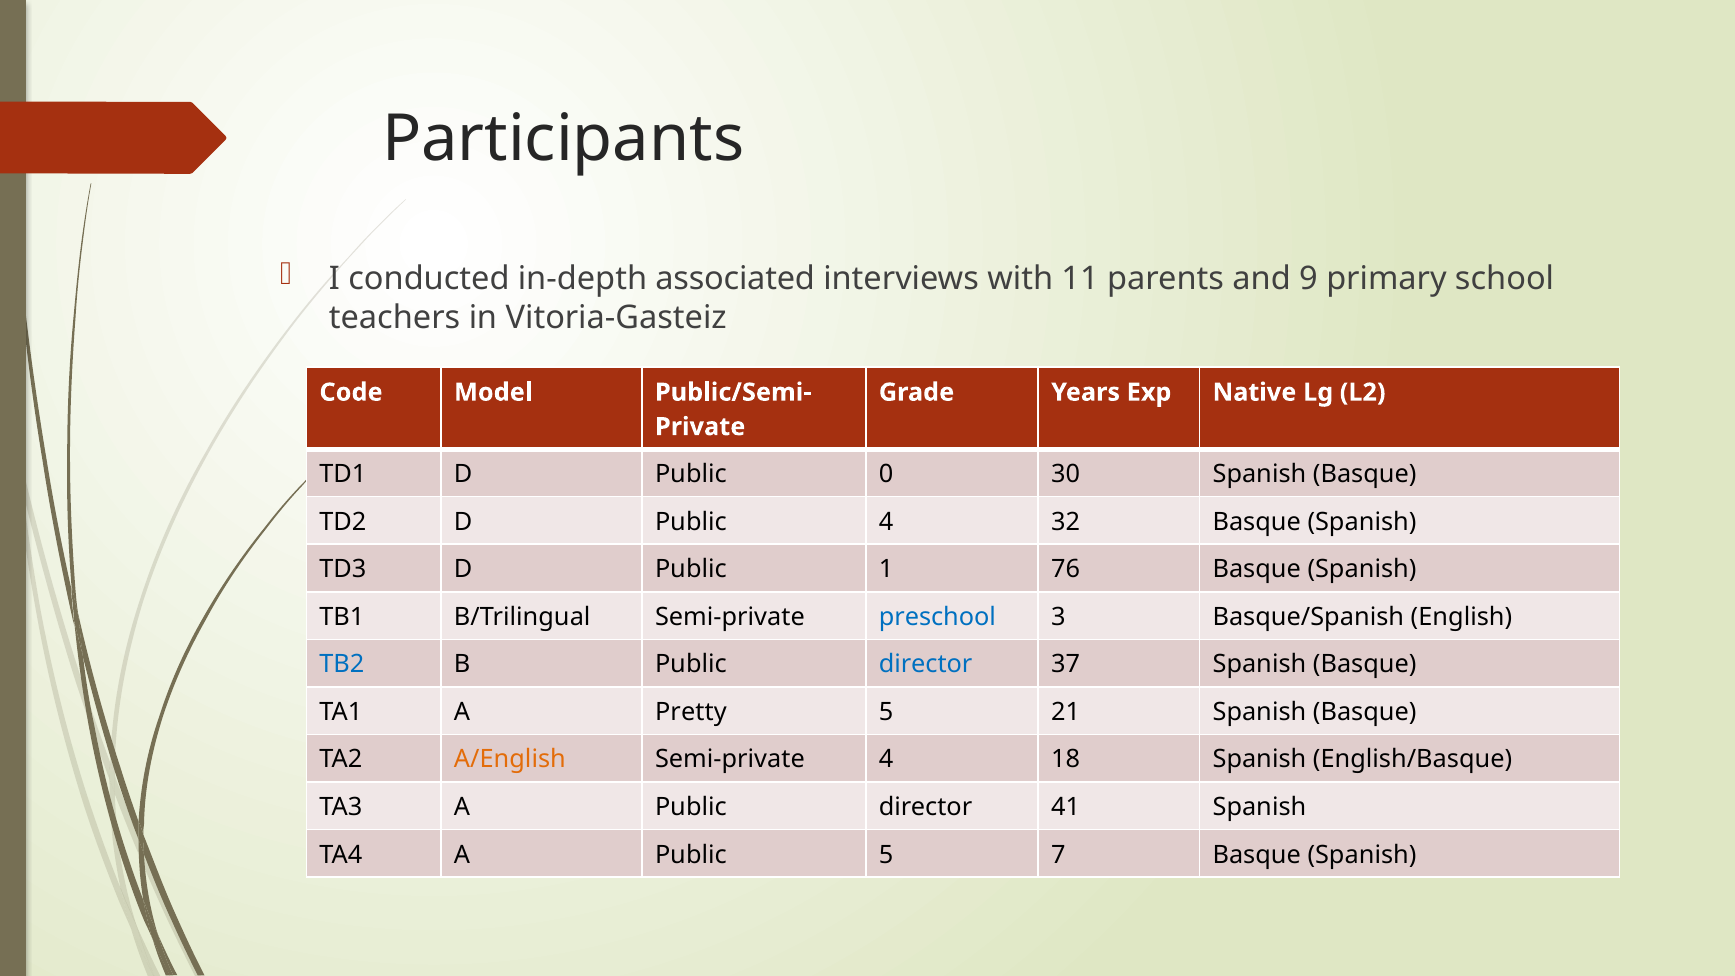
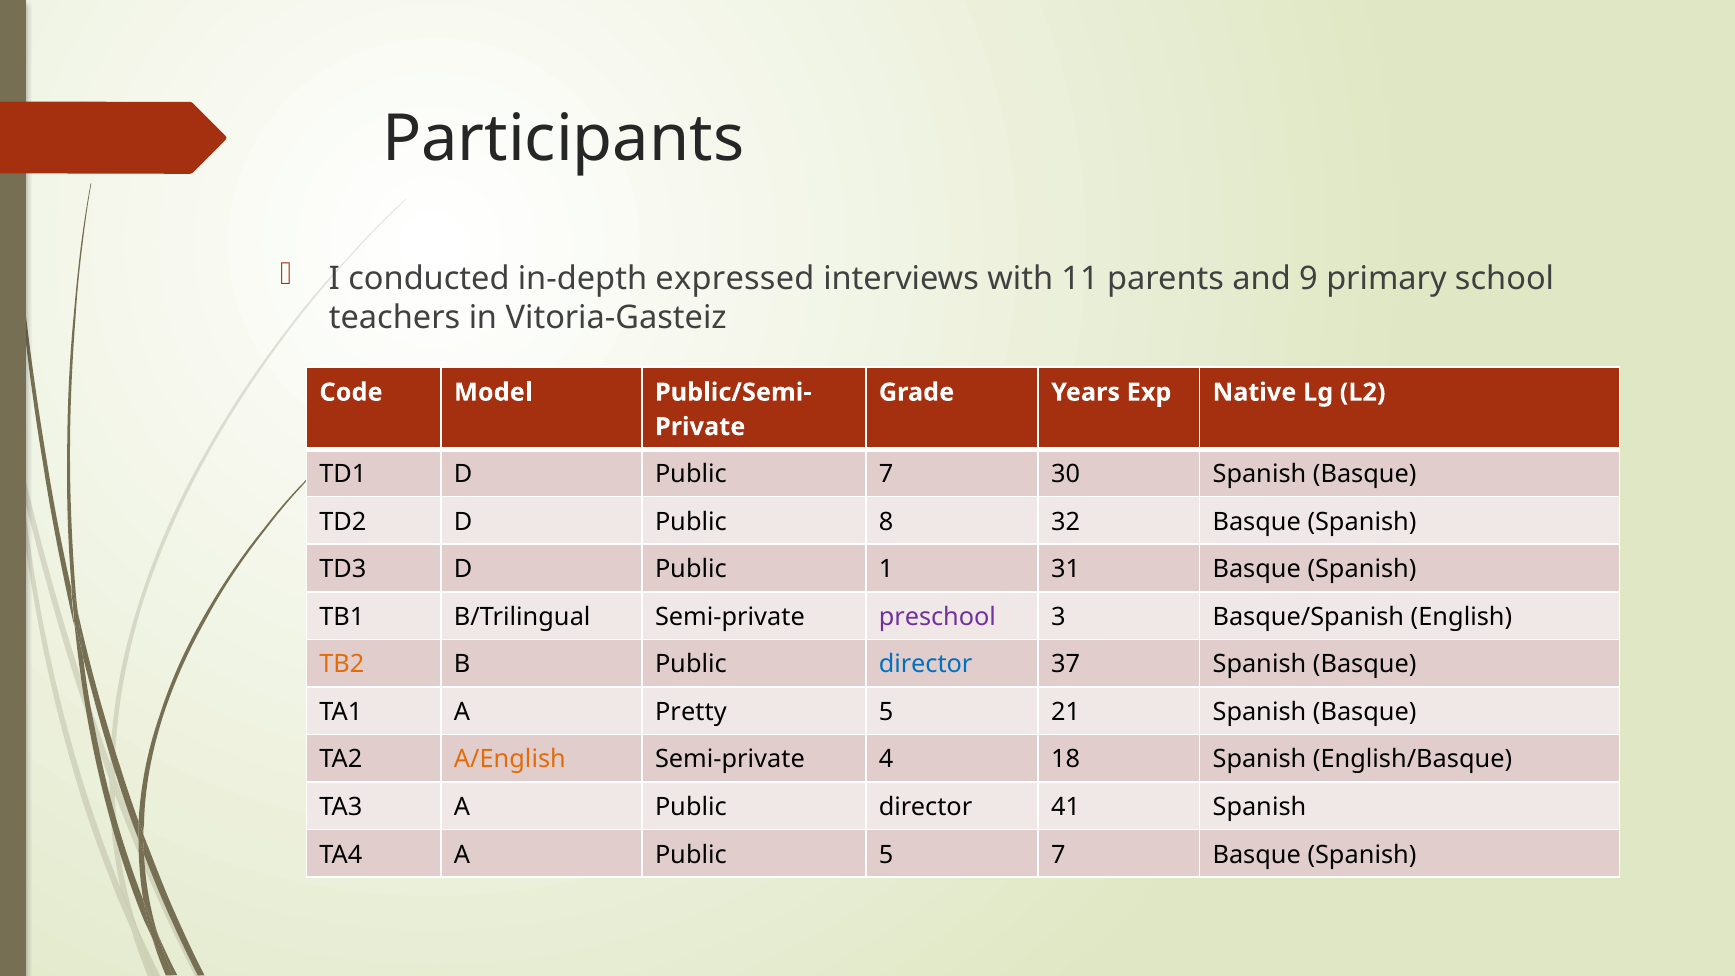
associated: associated -> expressed (735, 279)
Public 0: 0 -> 7 (886, 474)
Public 4: 4 -> 8 (886, 522)
76: 76 -> 31 (1066, 569)
preschool colour: blue -> purple (937, 617)
TB2 colour: blue -> orange (342, 665)
